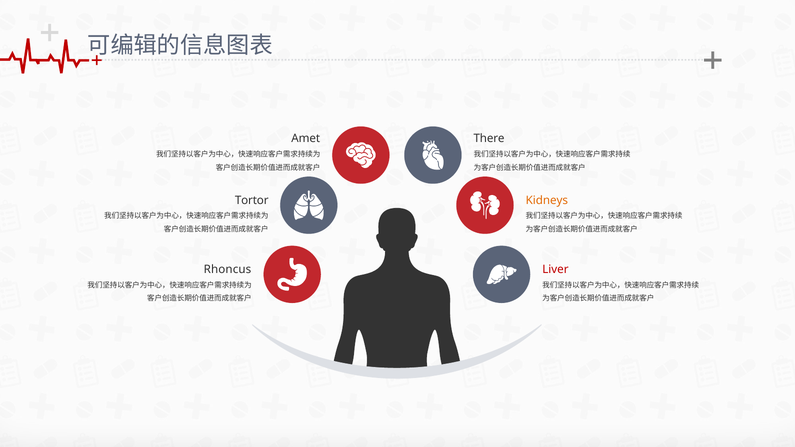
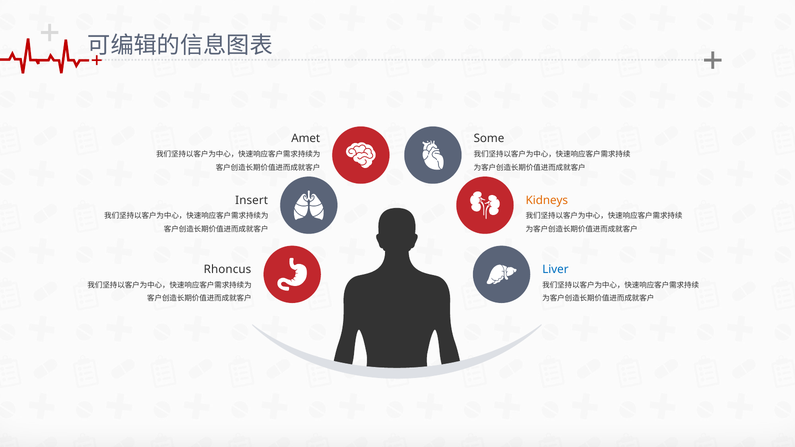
There: There -> Some (489, 139)
Tortor: Tortor -> Insert (252, 200)
Liver colour: red -> blue (555, 270)
